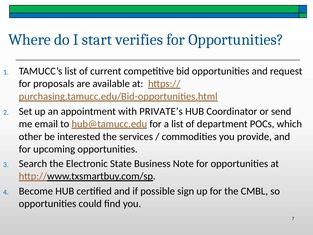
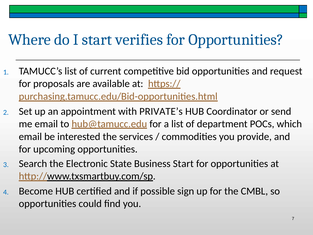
other: other -> email (30, 136)
Business Note: Note -> Start (183, 164)
